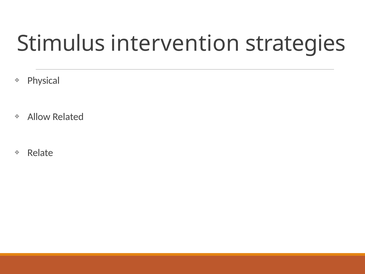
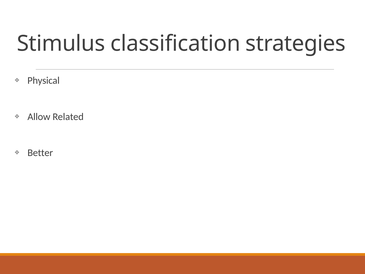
intervention: intervention -> classification (175, 44)
Relate: Relate -> Better (40, 153)
